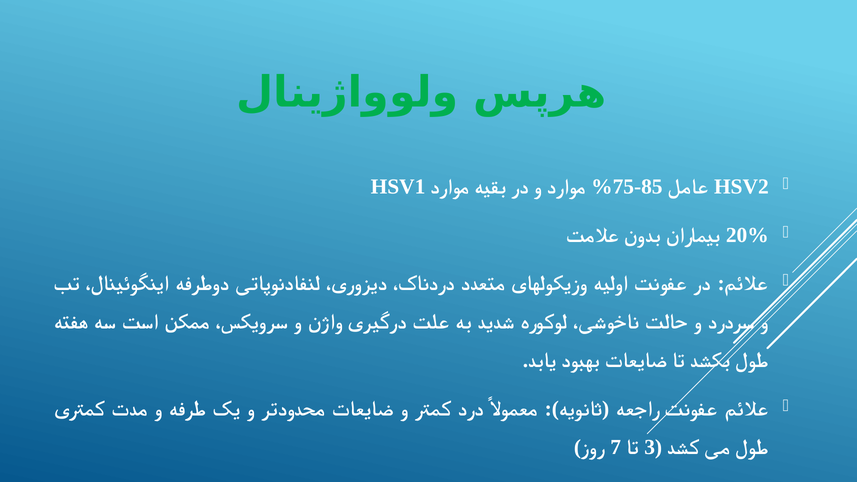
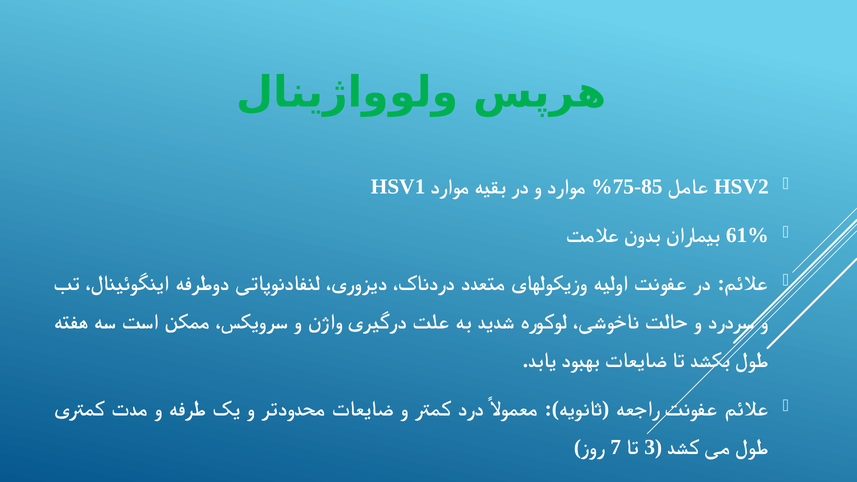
20%: 20% -> 61% (747, 235)
